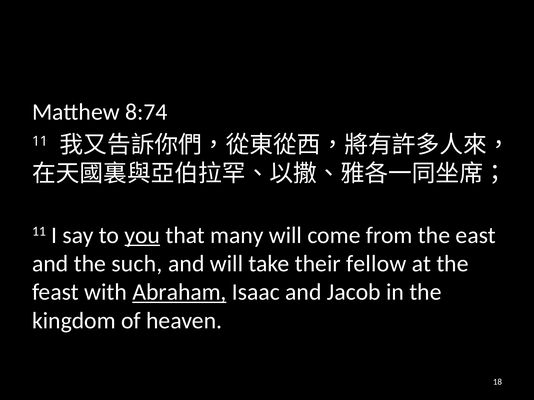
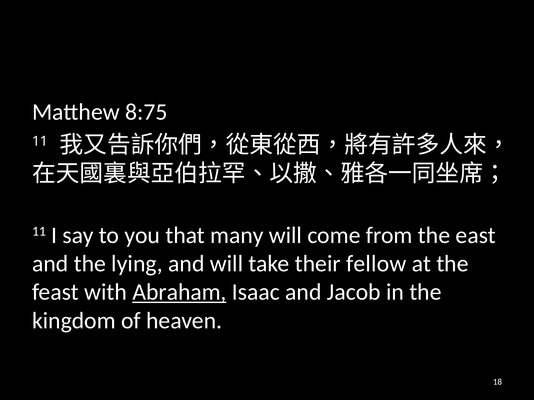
8:74: 8:74 -> 8:75 (146, 112)
you underline: present -> none (142, 235)
such: such -> lying (137, 264)
